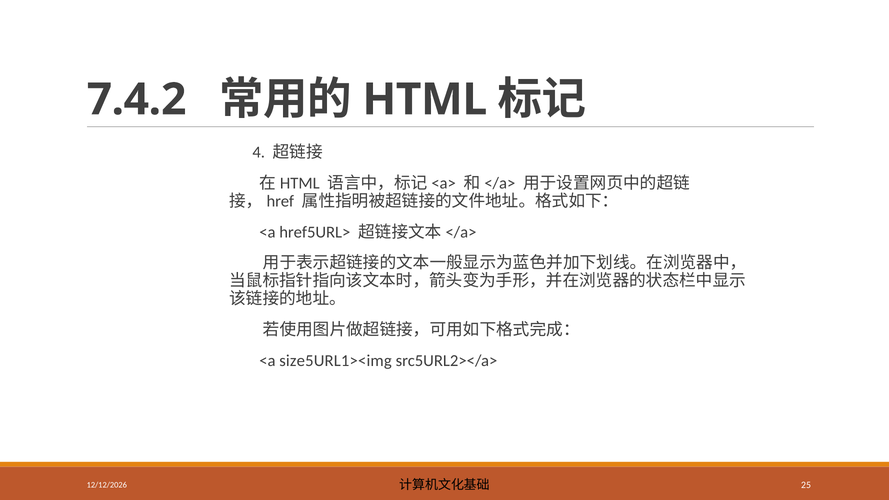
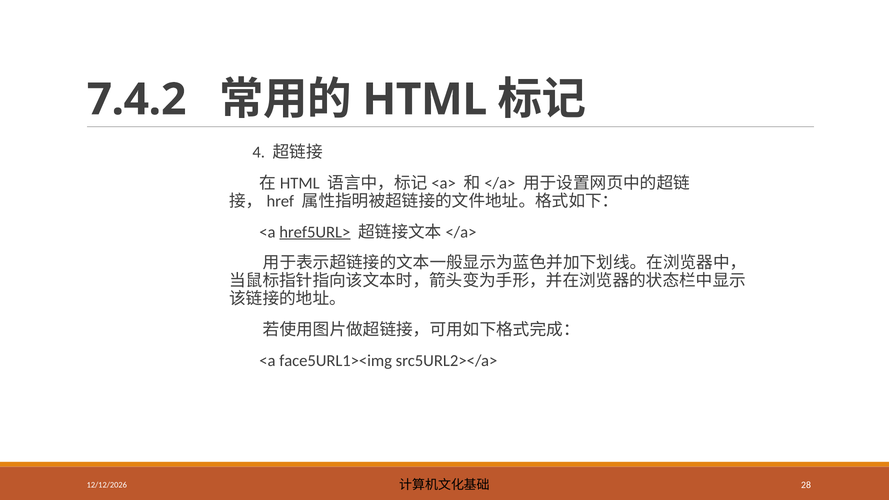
href5URL> underline: none -> present (315, 232)
size5URL1><img: size5URL1><img -> face5URL1><img (336, 361)
25: 25 -> 28 (806, 485)
